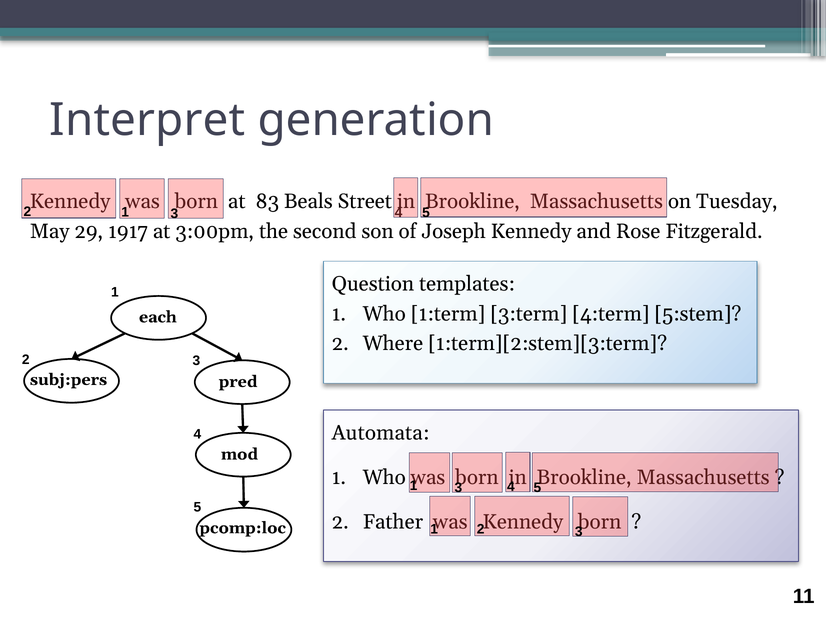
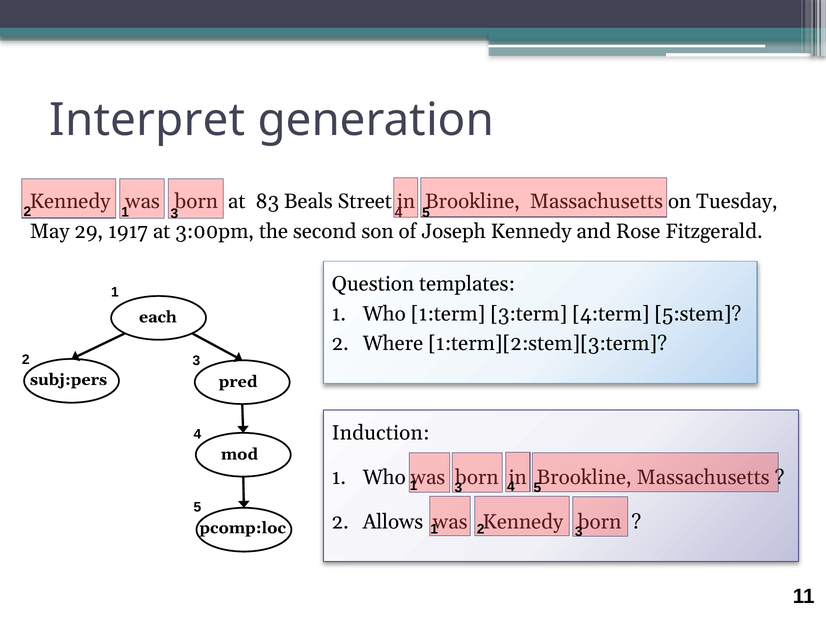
Automata: Automata -> Induction (380, 433)
Father: Father -> Allows (393, 522)
